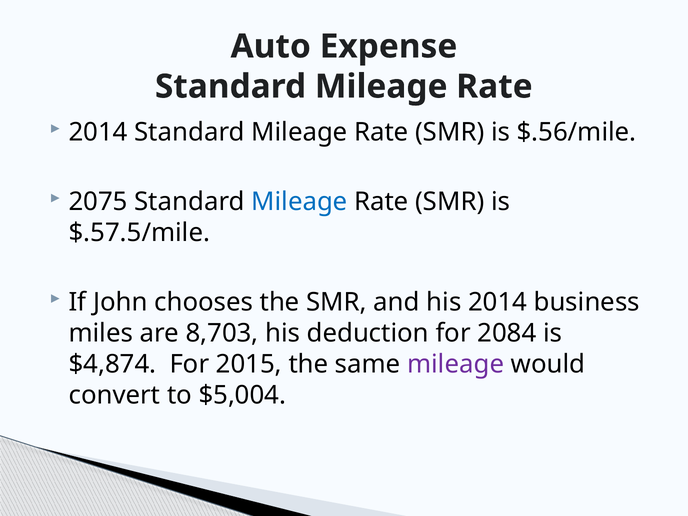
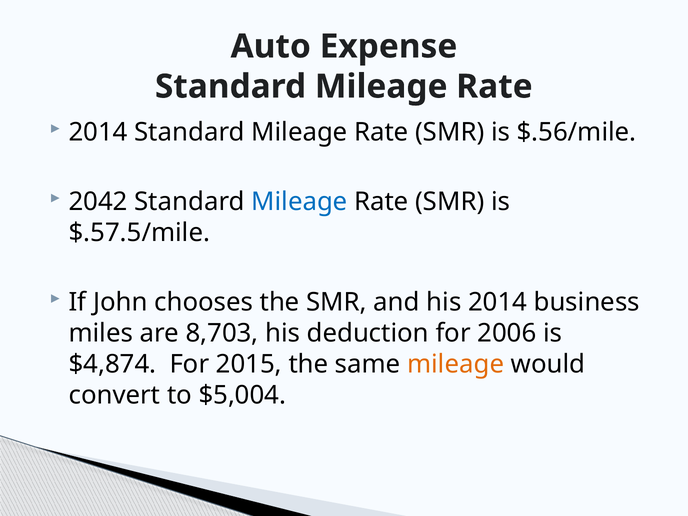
2075: 2075 -> 2042 (98, 202)
2084: 2084 -> 2006 (507, 333)
mileage colour: purple -> orange (456, 364)
